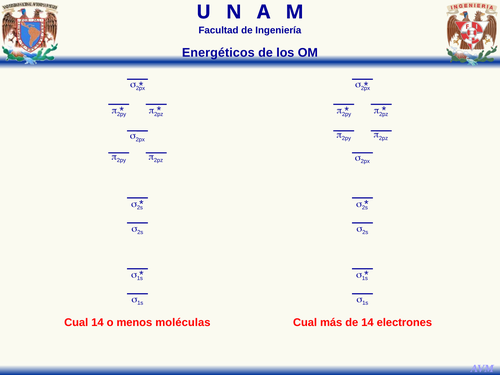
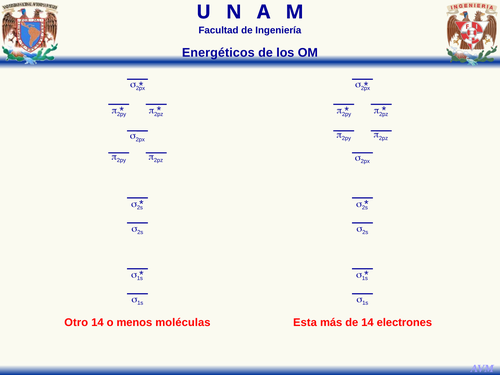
Cual: Cual -> Otro (76, 322)
Cual: Cual -> Esta (305, 322)
